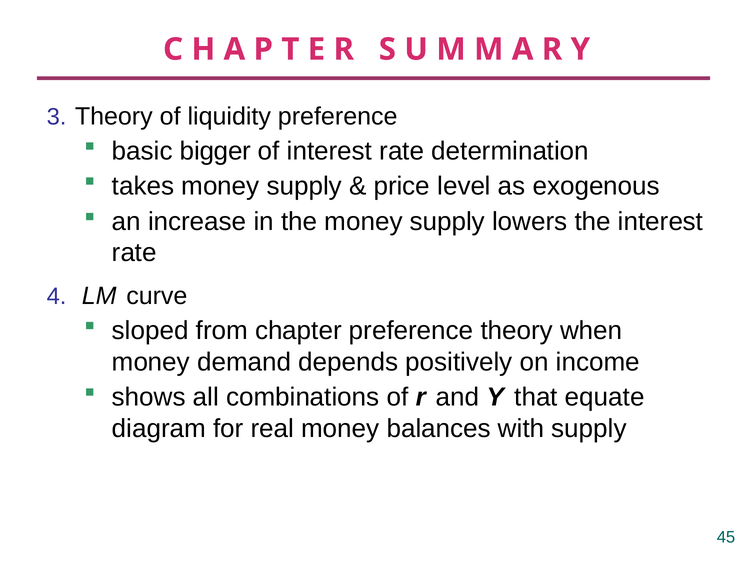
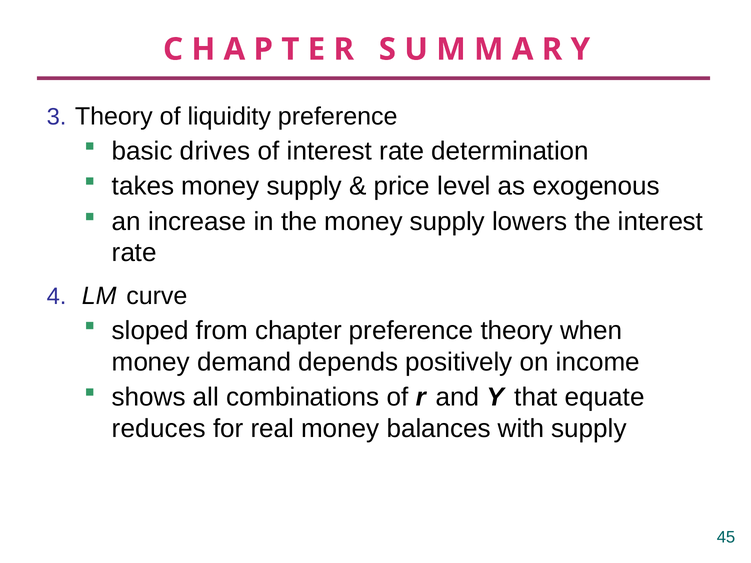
bigger: bigger -> drives (215, 151)
diagram: diagram -> reduces (159, 429)
